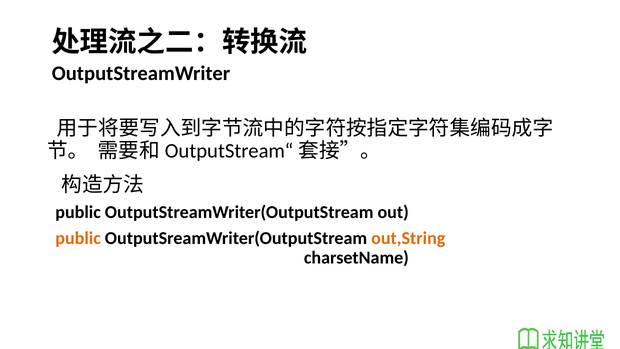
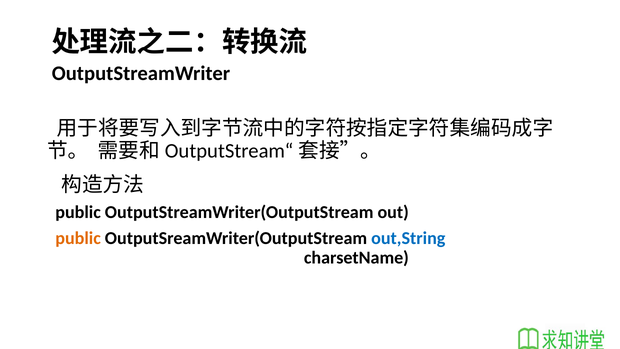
out,String colour: orange -> blue (408, 238)
